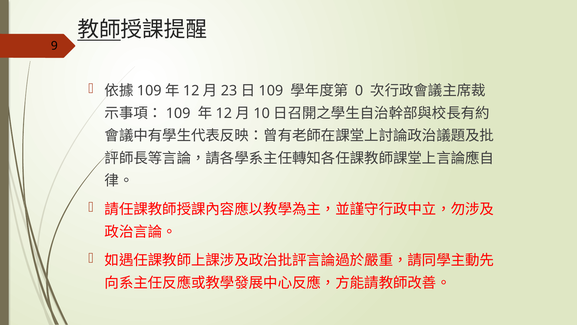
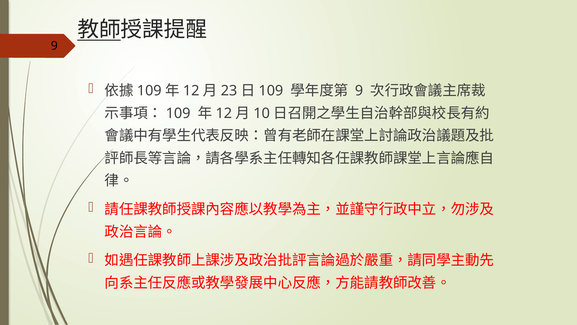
0: 0 -> 9 (359, 91)
